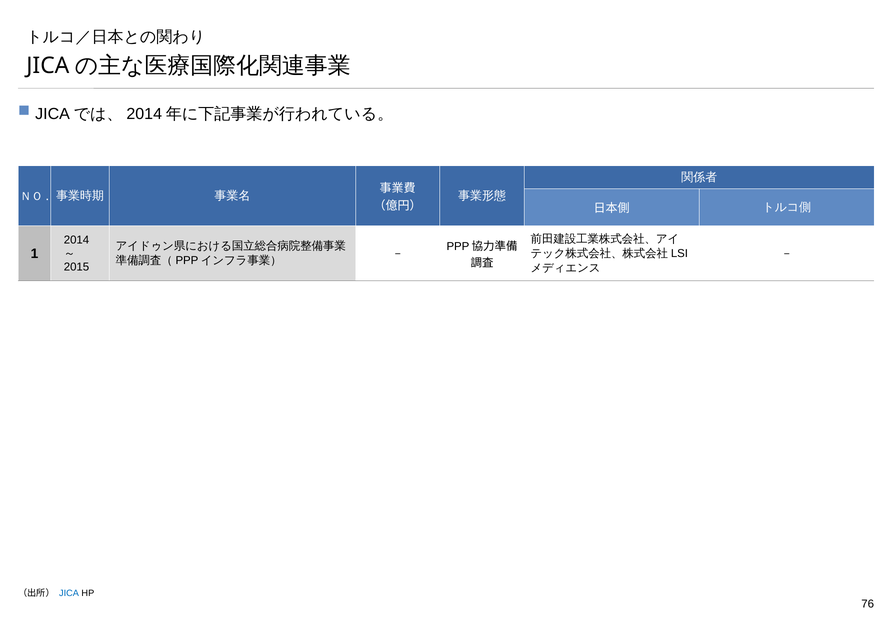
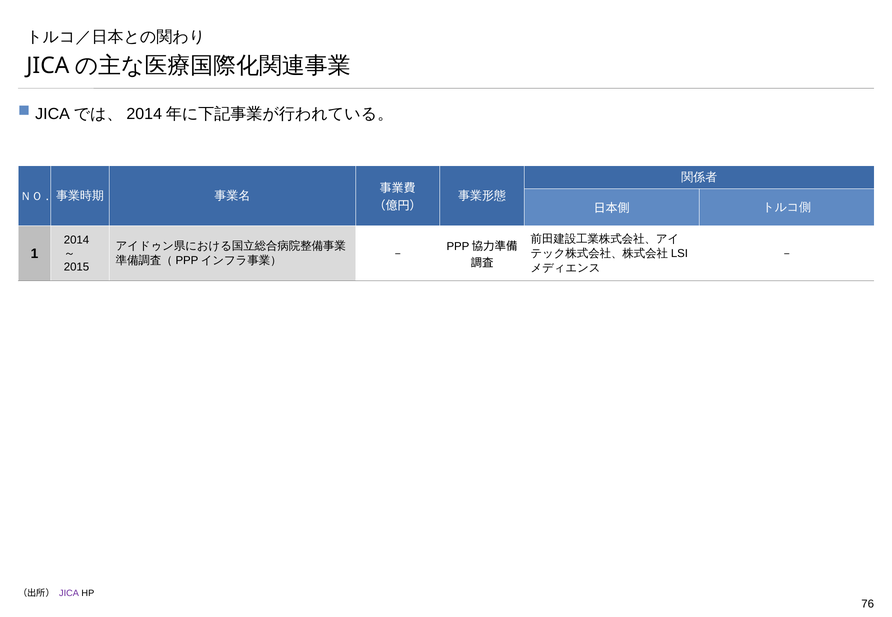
JICA colour: blue -> purple (69, 594)
